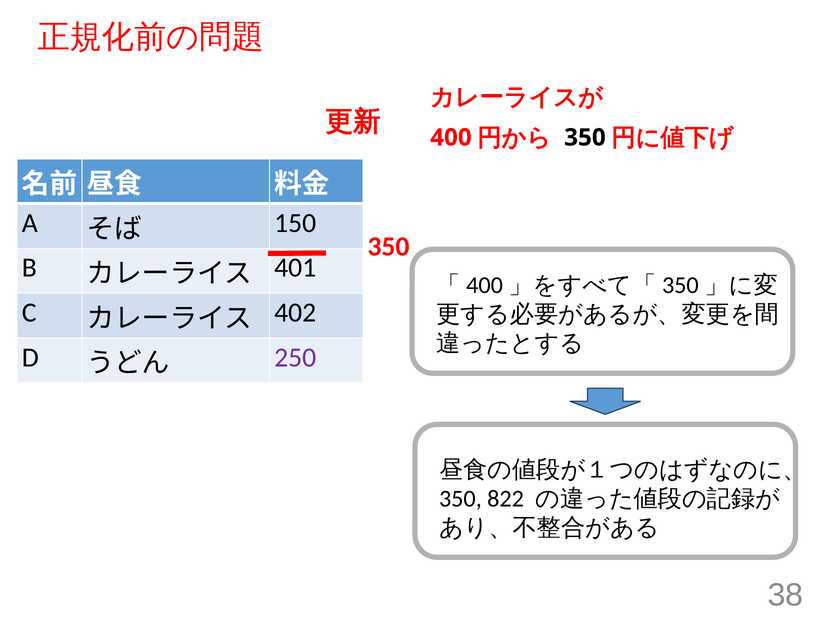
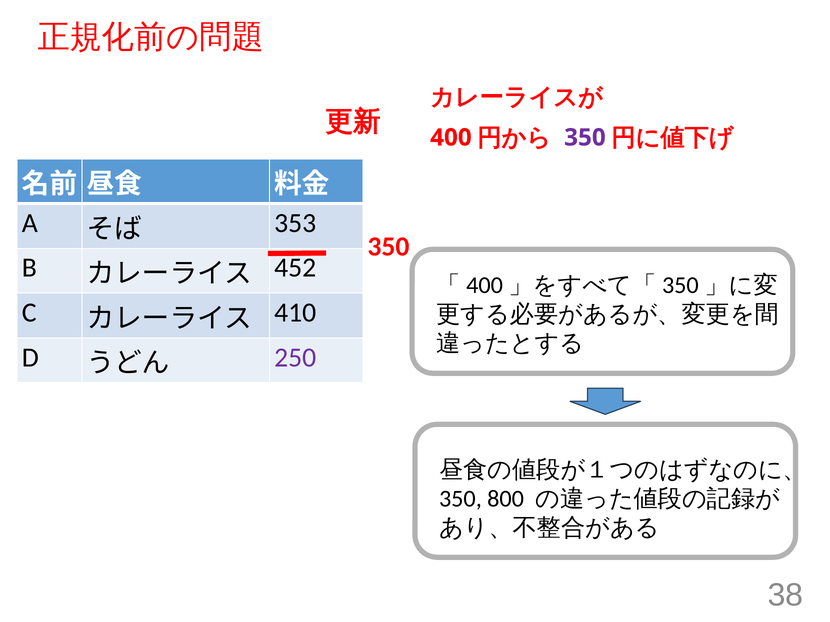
350 colour: black -> purple (585, 138)
150: 150 -> 353 (295, 223)
401: 401 -> 452 (295, 268)
402: 402 -> 410 (295, 313)
822: 822 -> 800 (506, 499)
